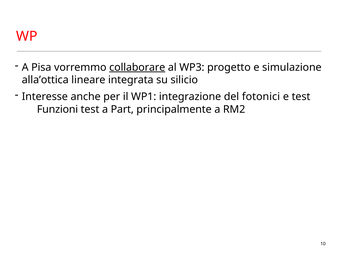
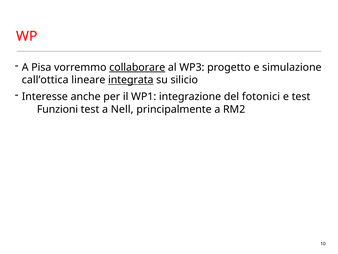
alla’ottica: alla’ottica -> call’ottica (45, 80)
integrata underline: none -> present (131, 80)
Part: Part -> Nell (122, 109)
